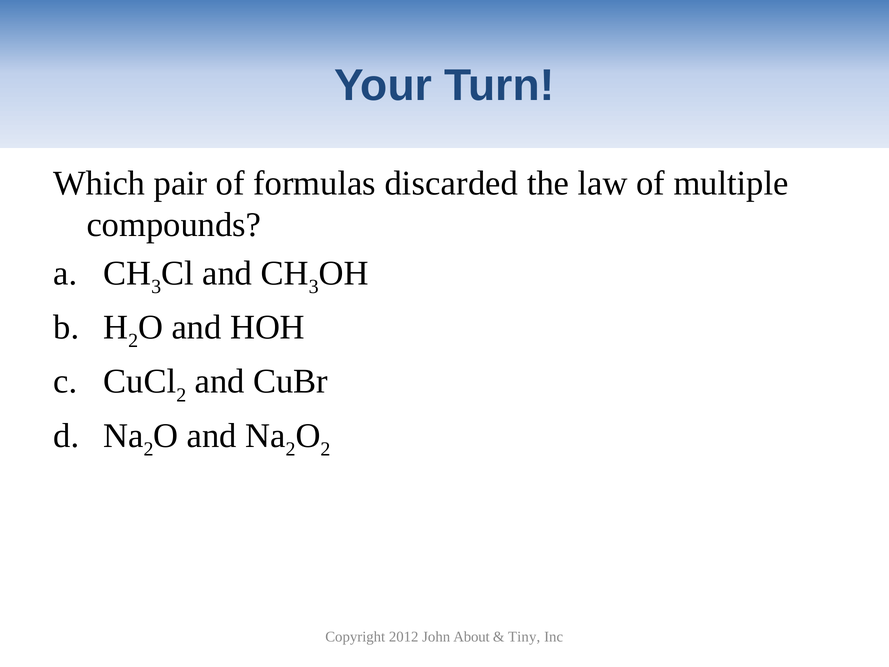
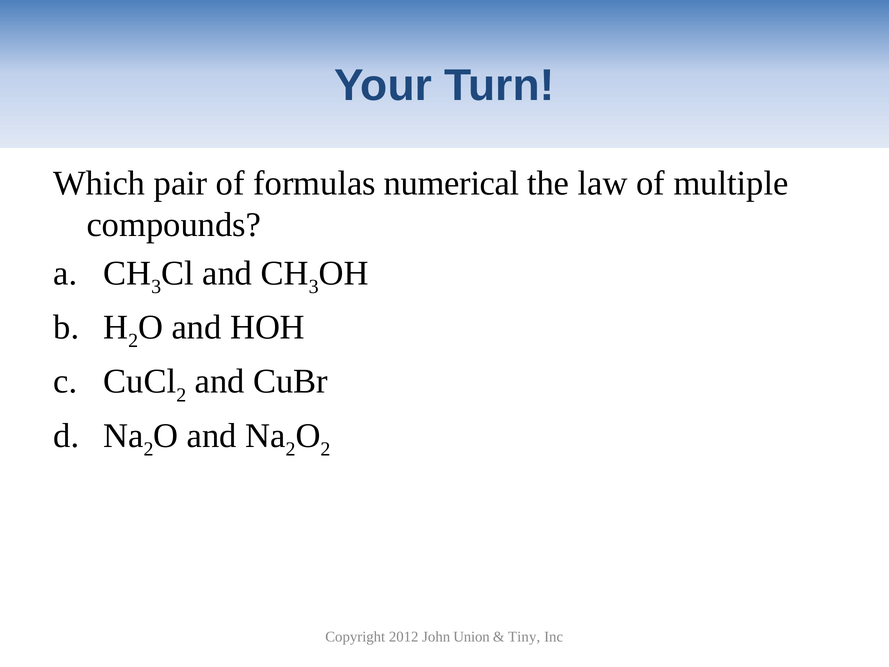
discarded: discarded -> numerical (452, 183)
About: About -> Union (471, 637)
